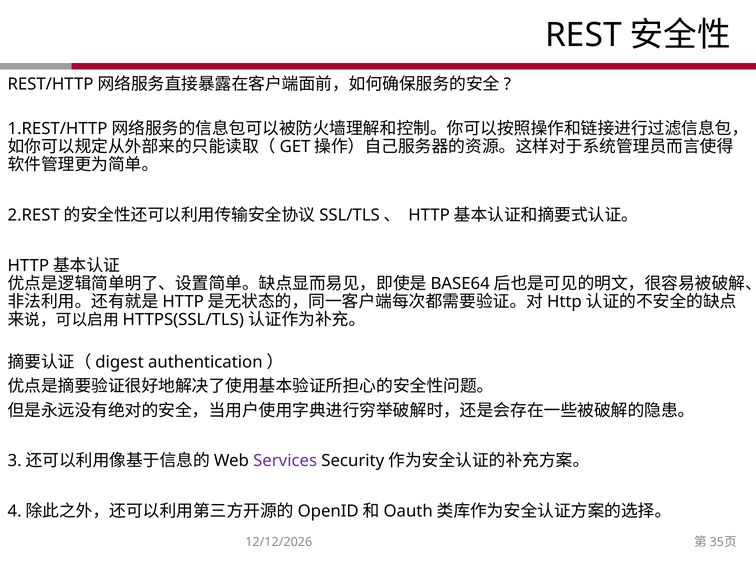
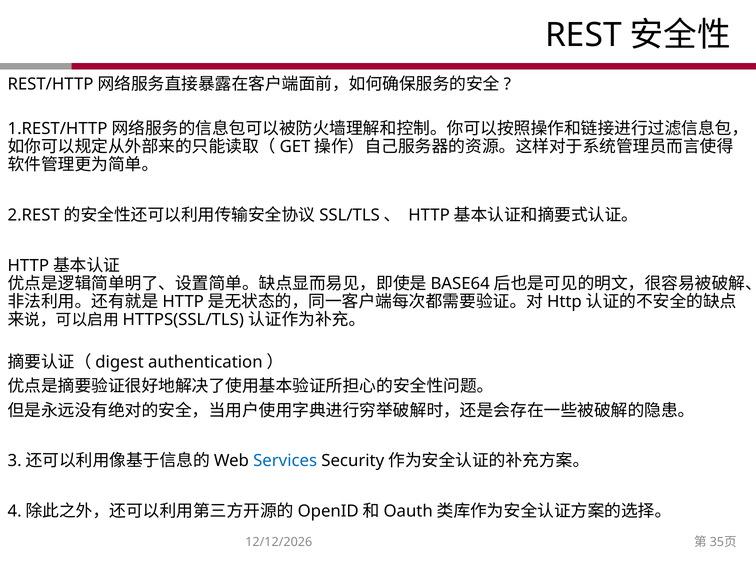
Services colour: purple -> blue (285, 461)
